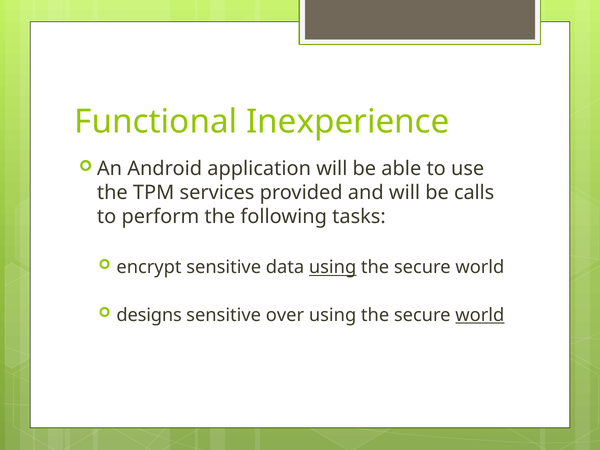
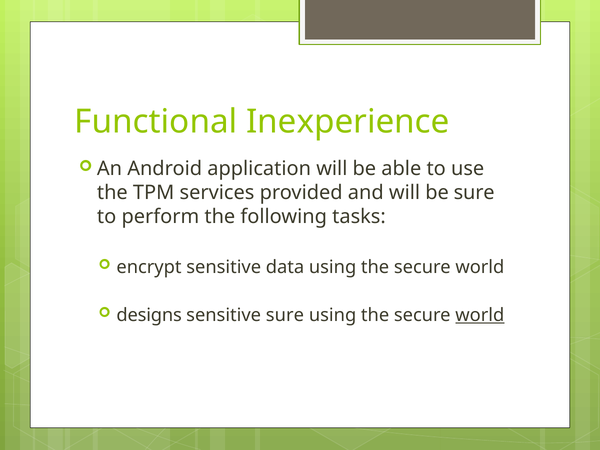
be calls: calls -> sure (474, 193)
using underline: present -> none (333, 267)
sensitive over: over -> sure (285, 315)
